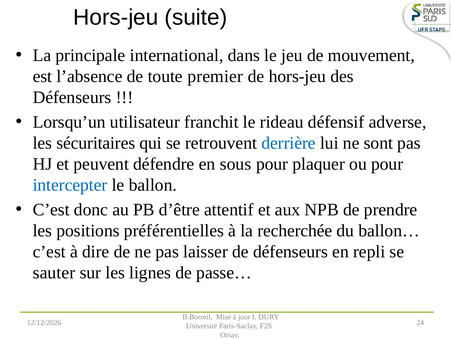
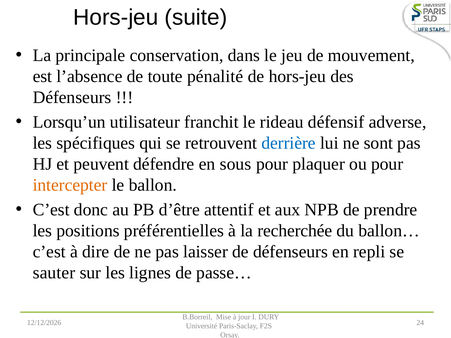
international: international -> conservation (177, 55)
premier: premier -> pénalité (215, 76)
sécuritaires: sécuritaires -> spécifiques (96, 143)
intercepter colour: blue -> orange (70, 185)
